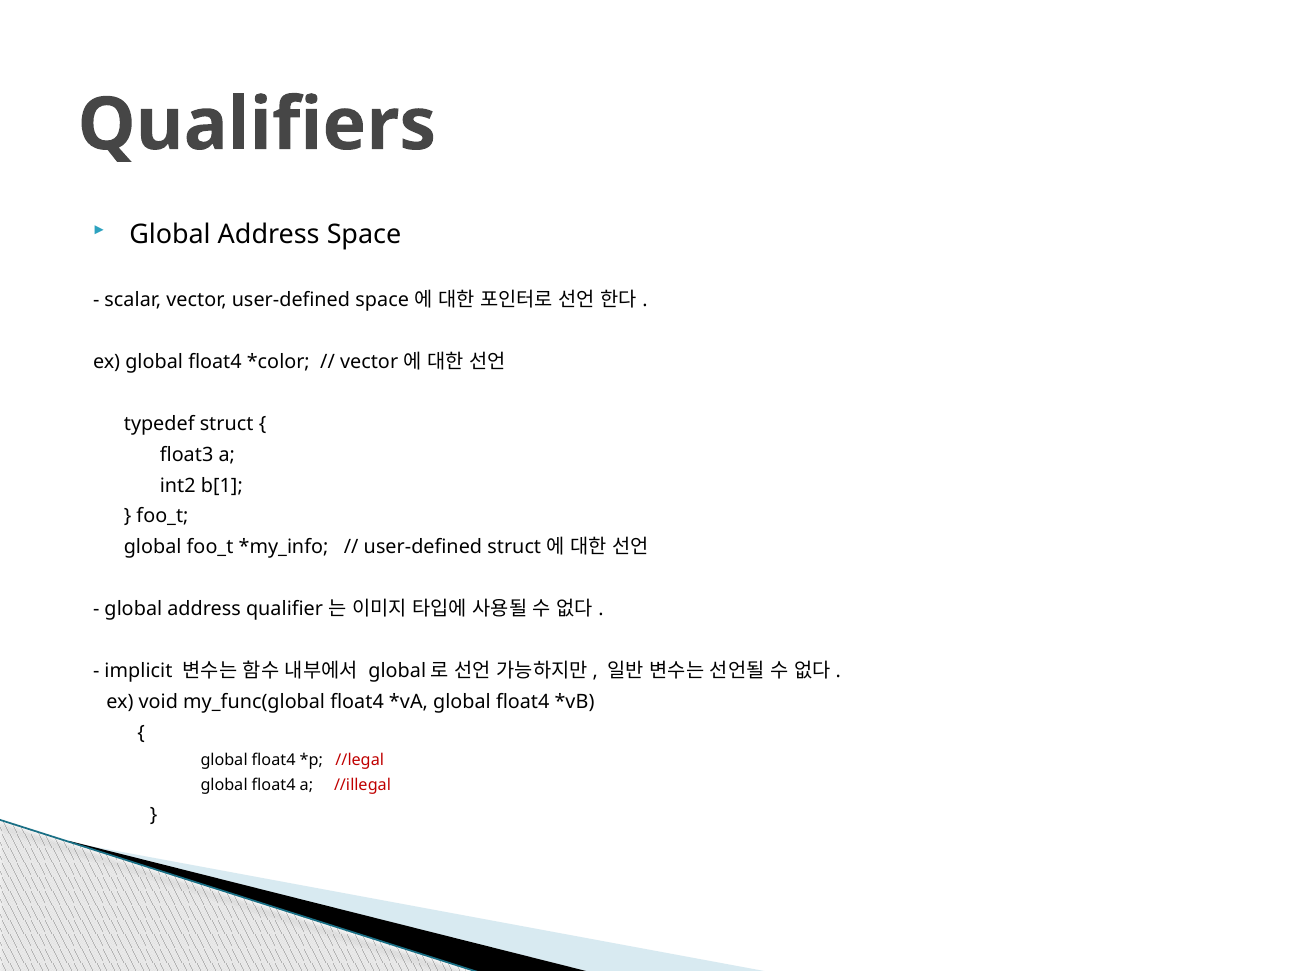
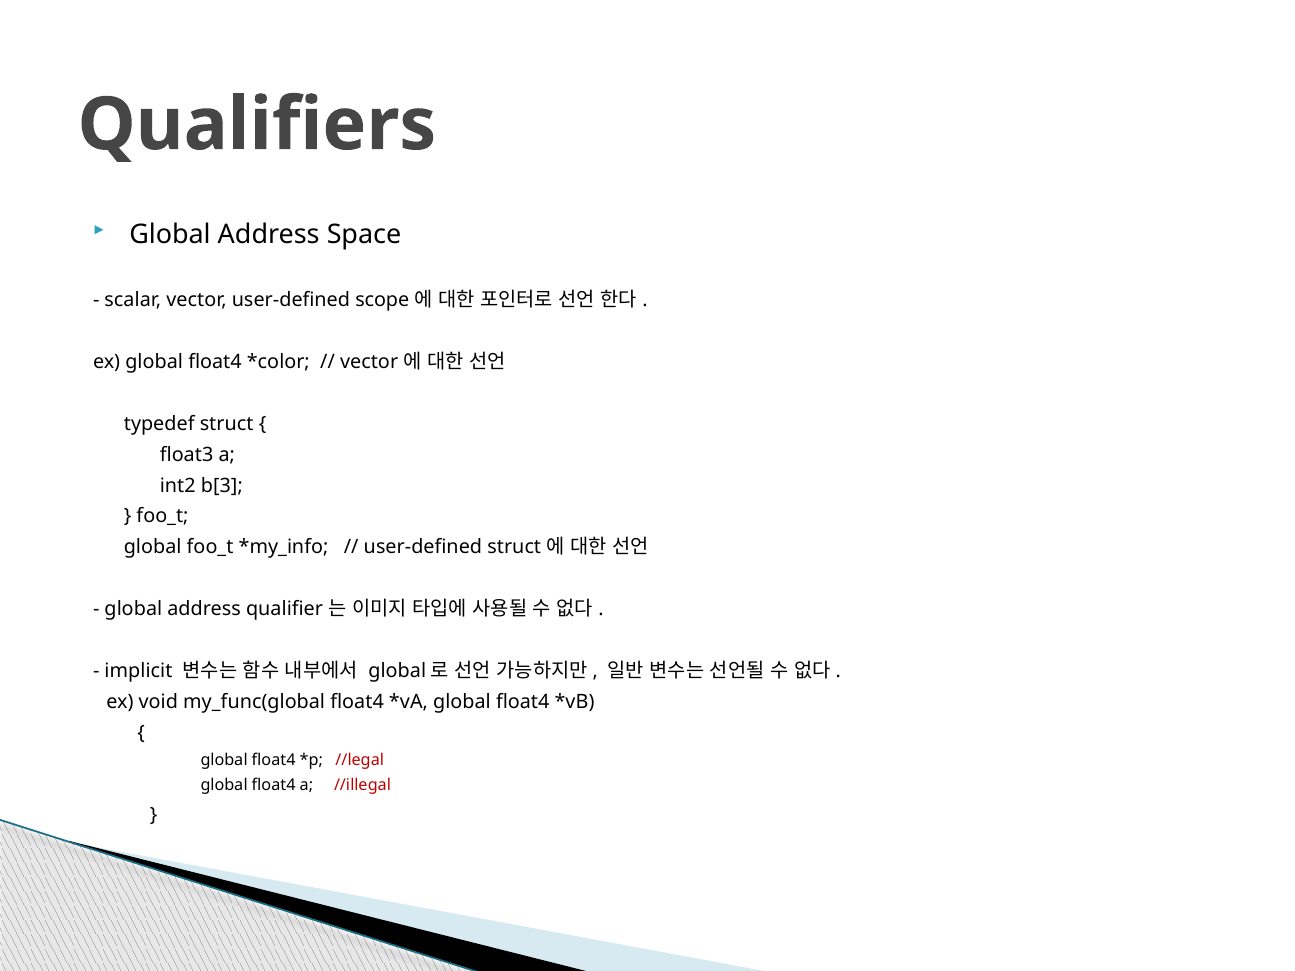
user-defined space: space -> scope (382, 300)
b[1: b[1 -> b[3 (222, 486)
